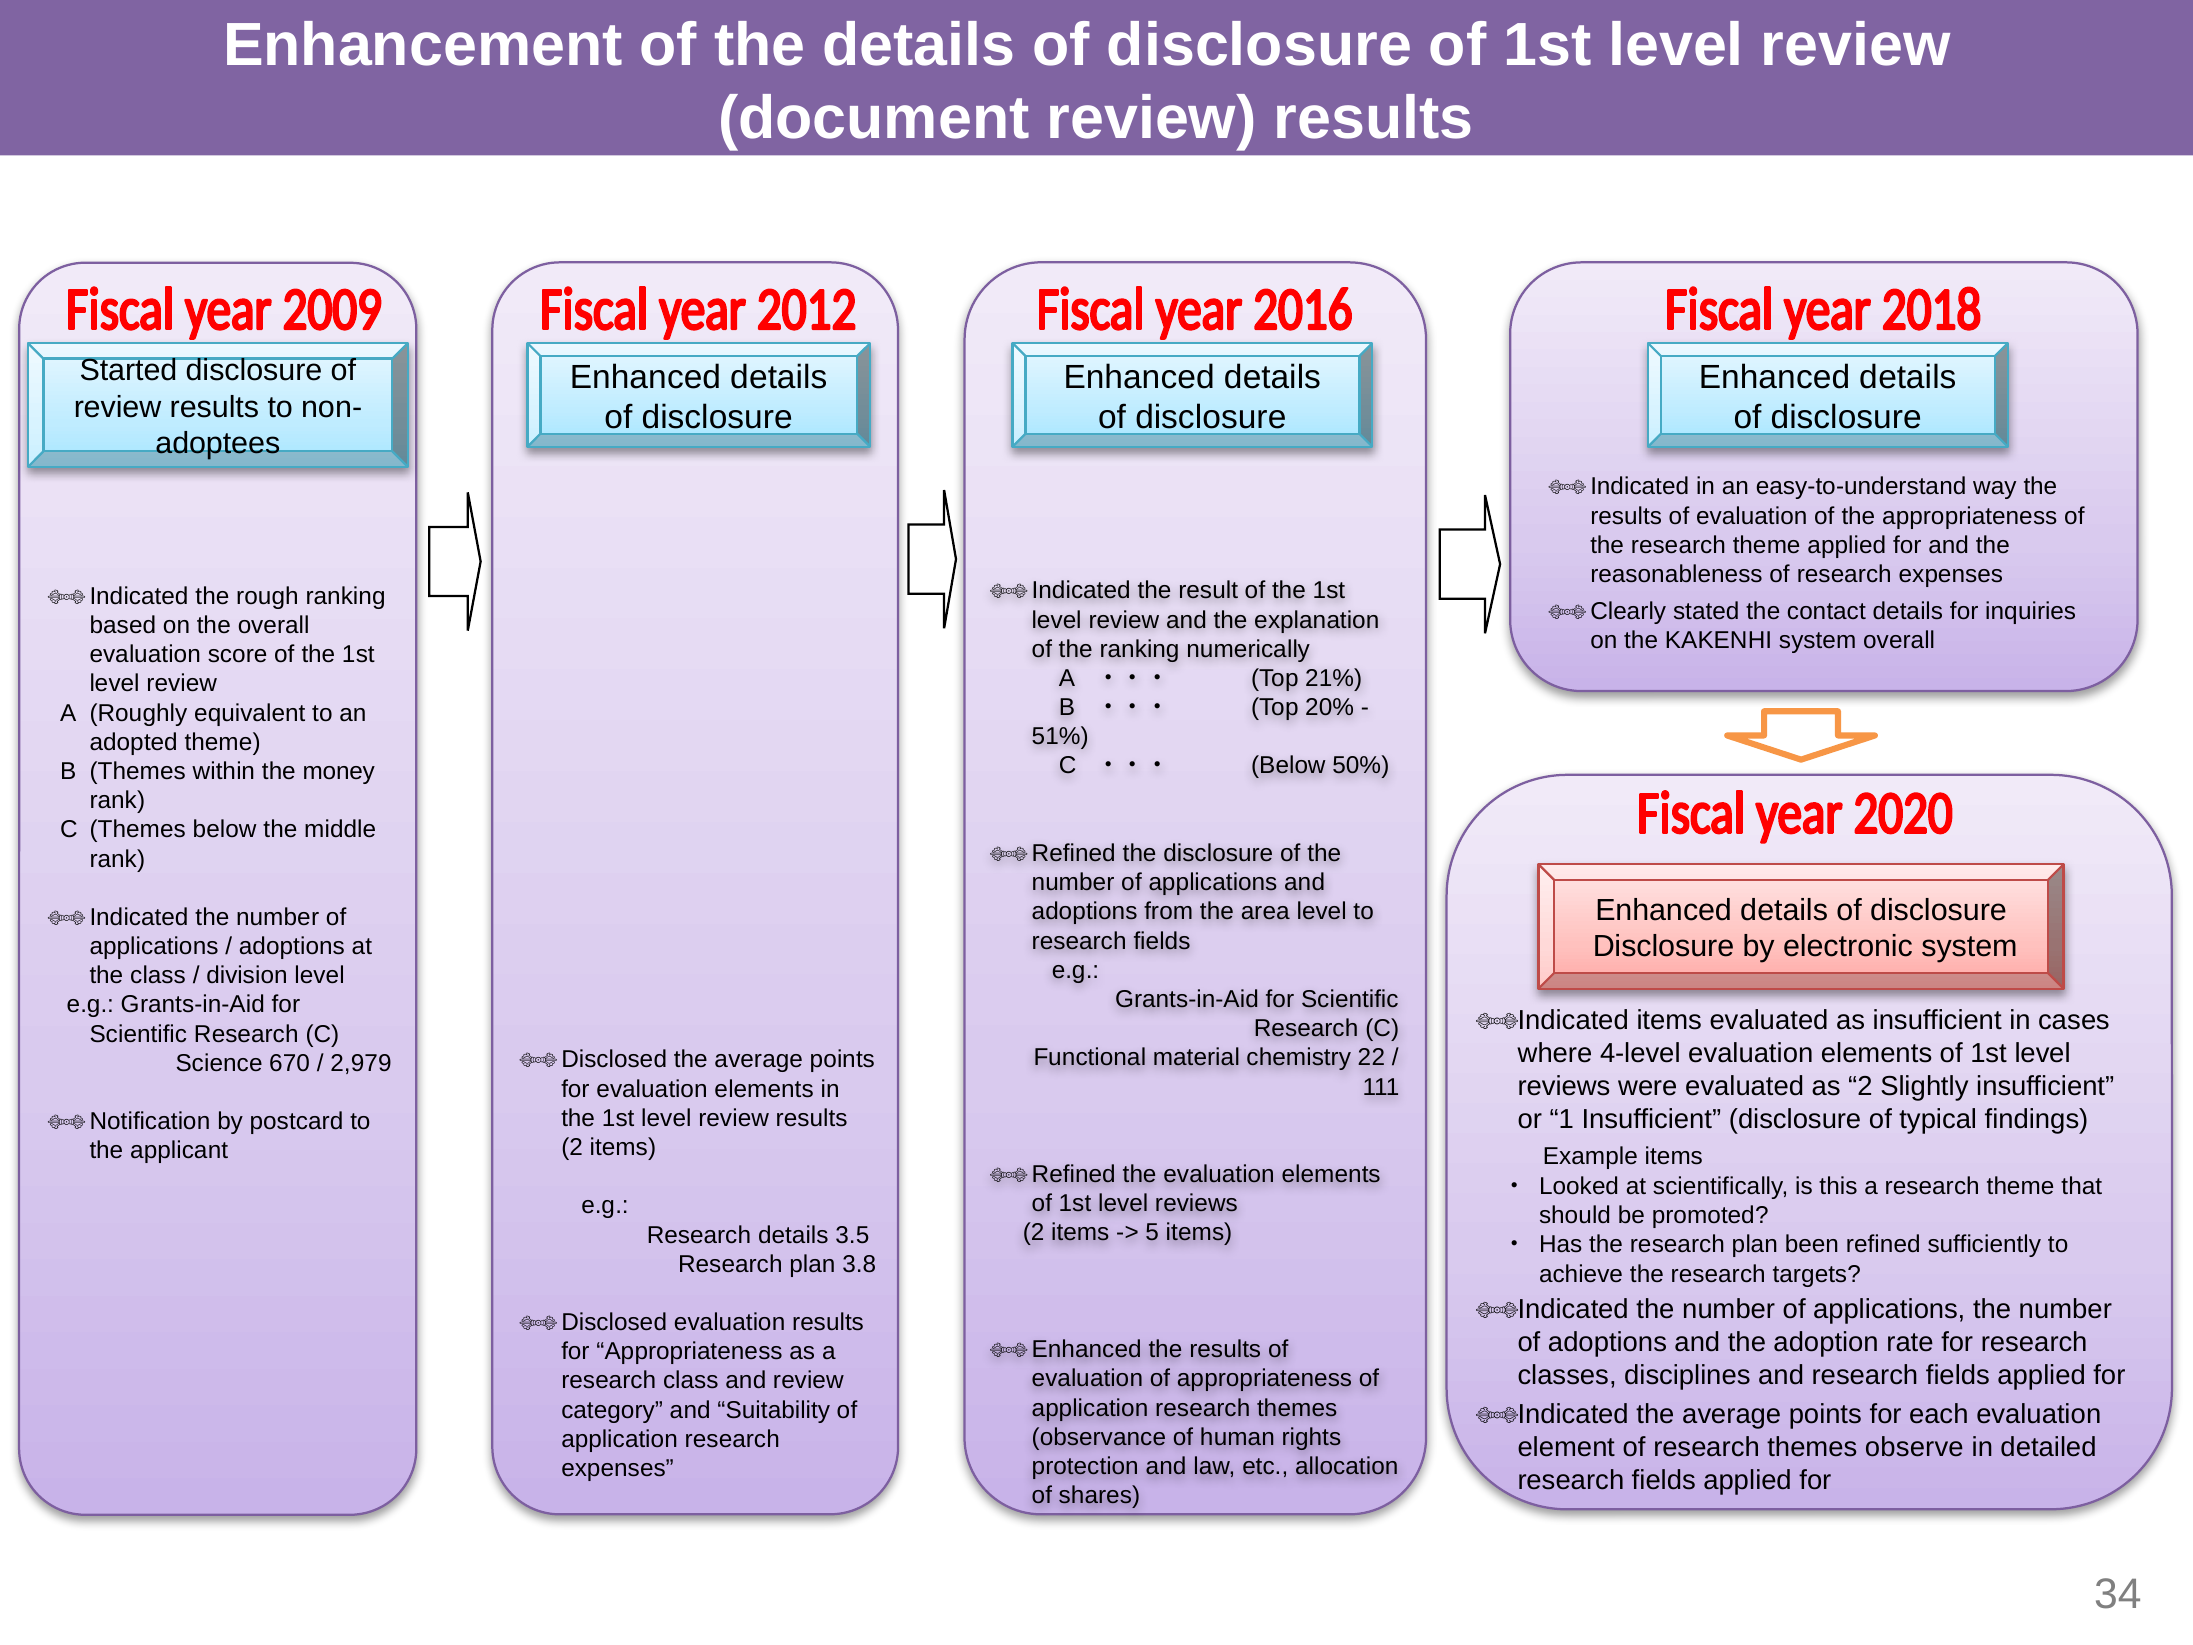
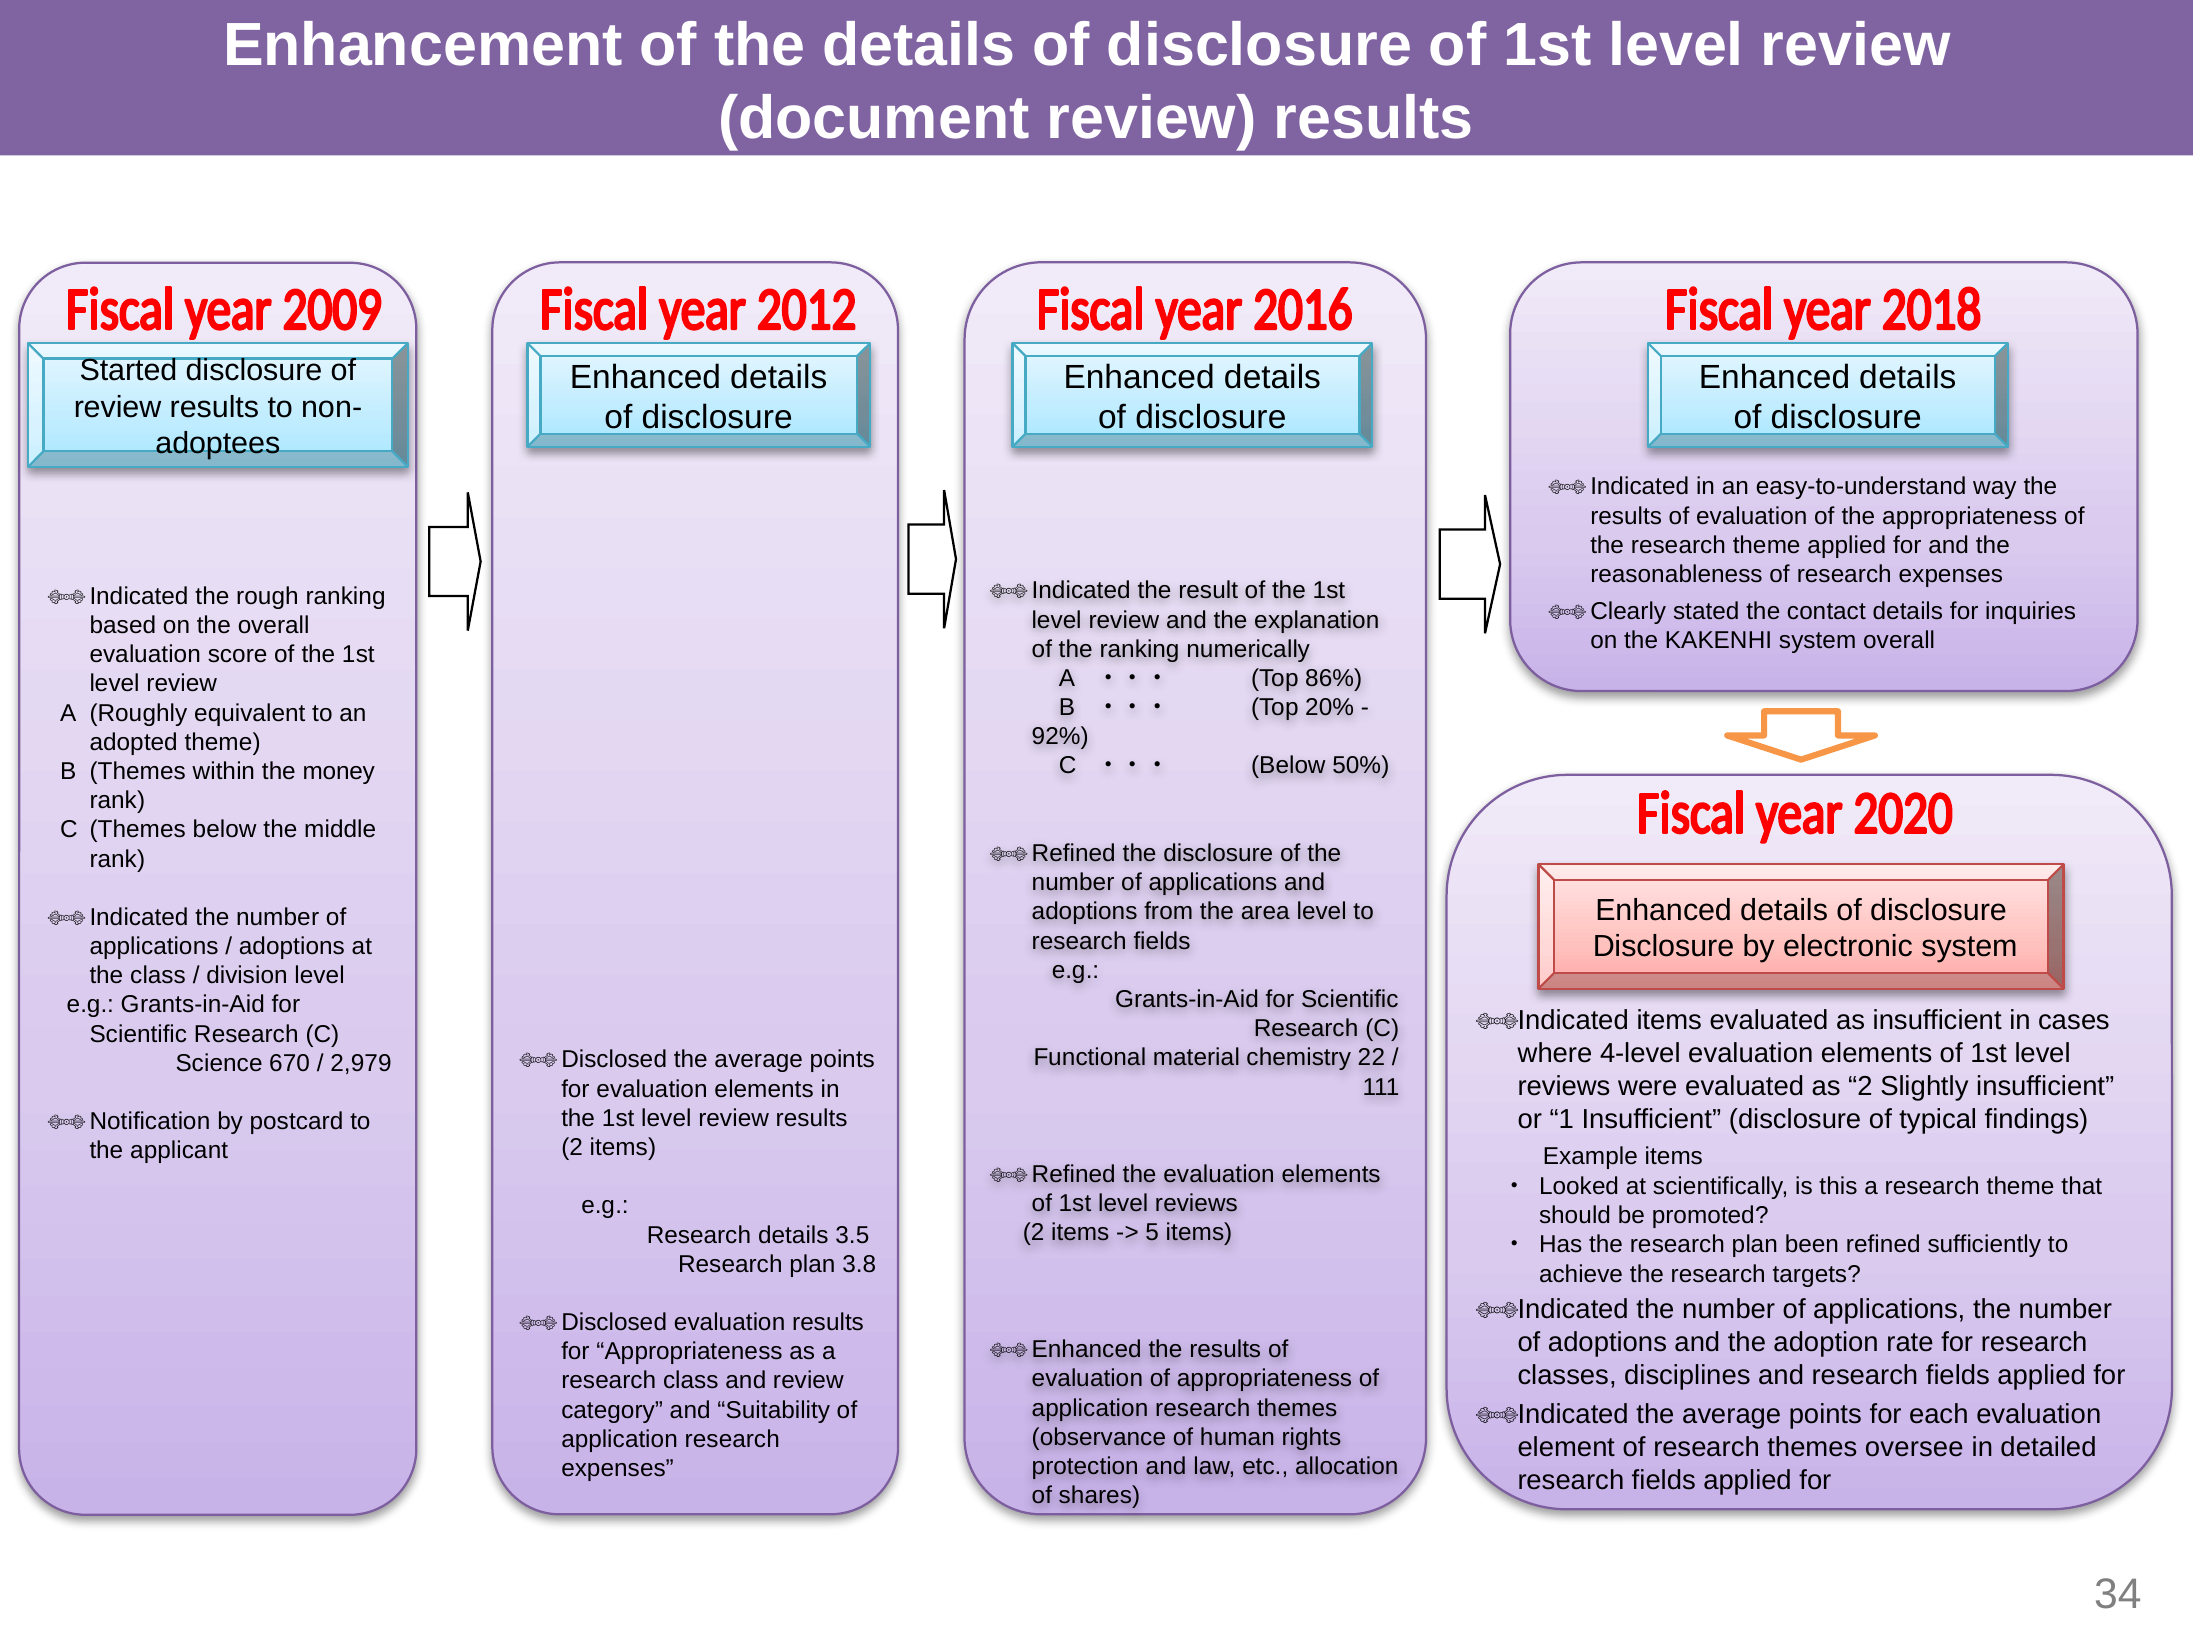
21%: 21% -> 86% (1334, 678)
51%: 51% -> 92% (1060, 737)
observe: observe -> oversee (1914, 1447)
